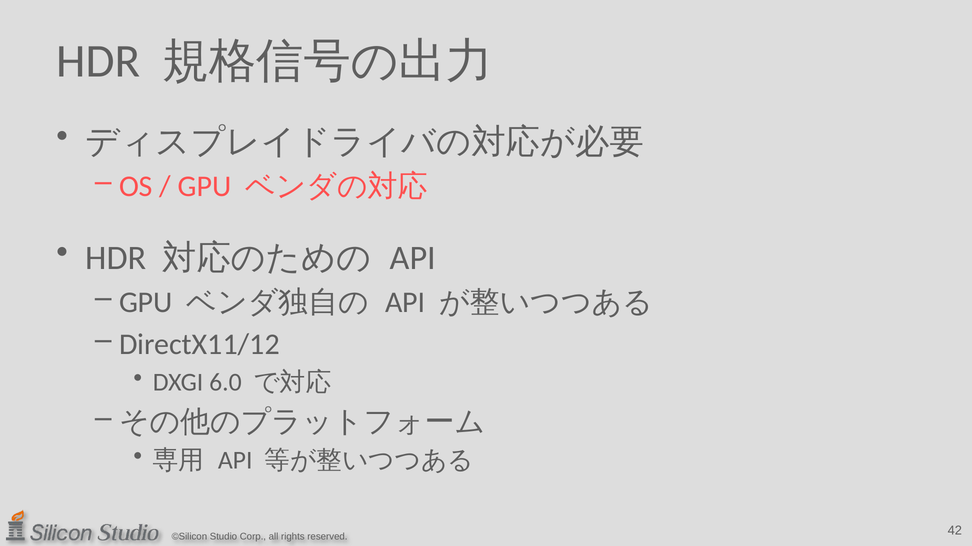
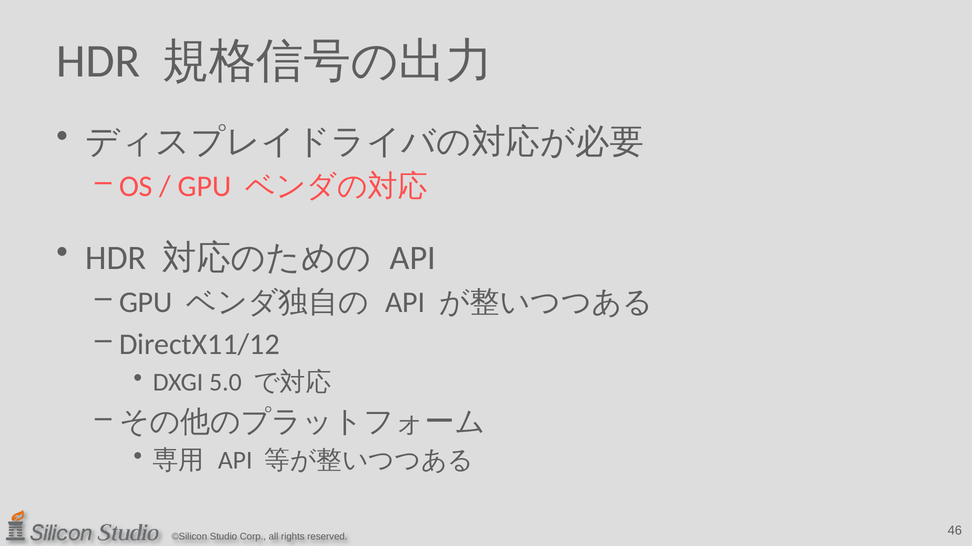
6.0: 6.0 -> 5.0 (225, 383)
42: 42 -> 46 (955, 531)
